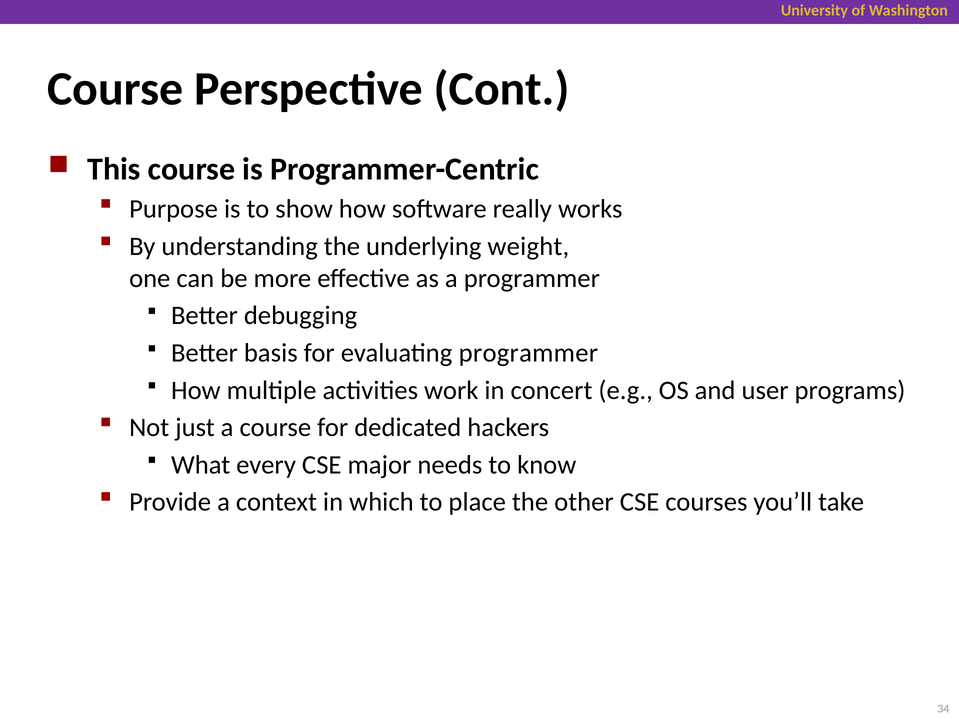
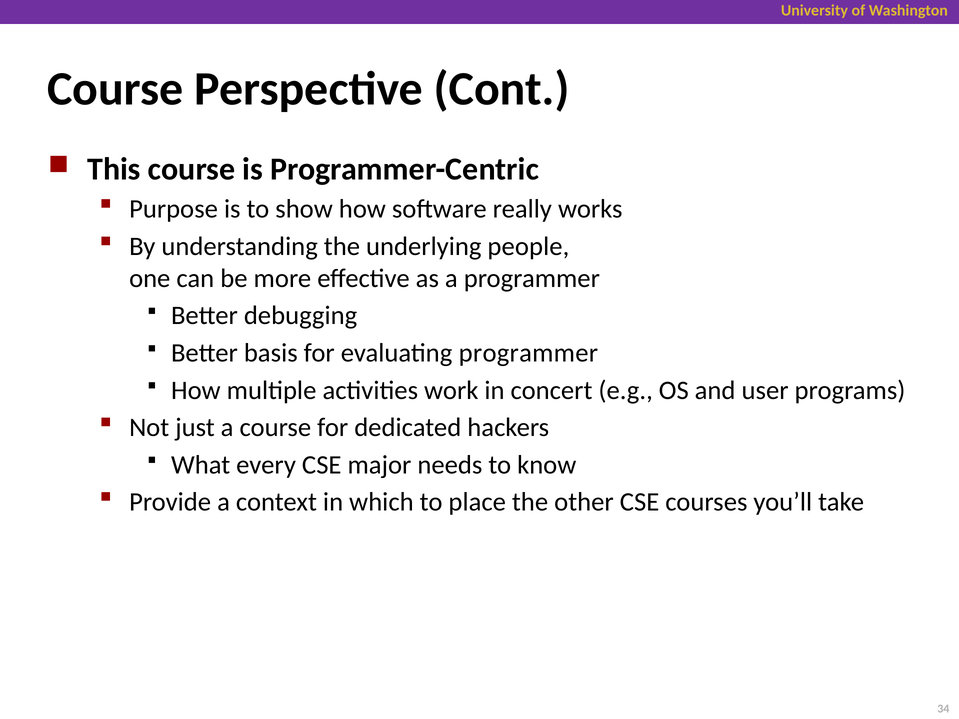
weight: weight -> people (528, 247)
